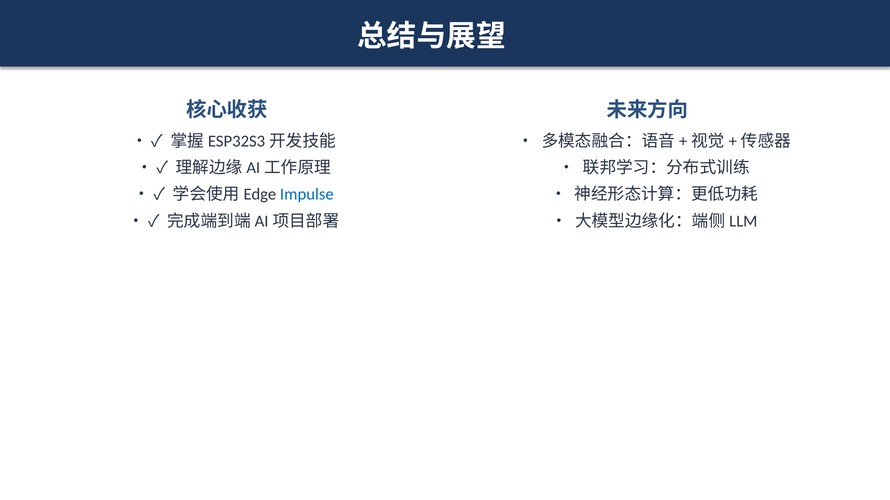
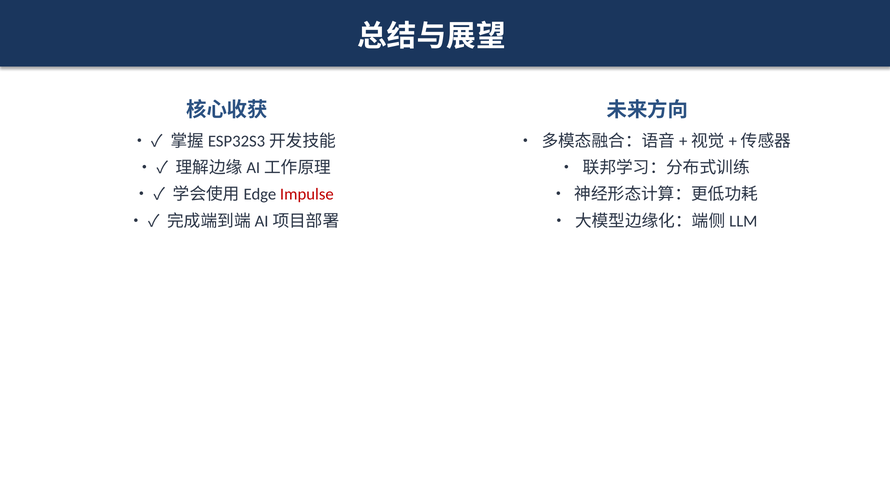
Impulse colour: blue -> red (307, 195)
